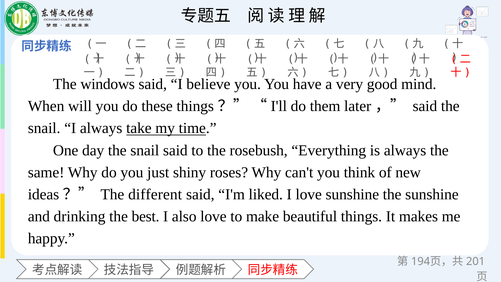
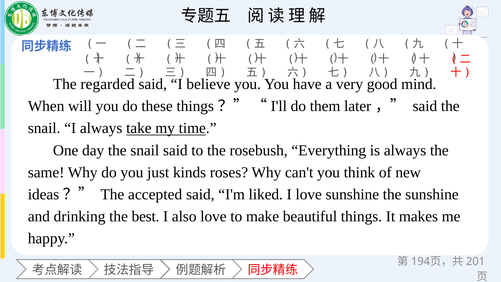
windows: windows -> regarded (108, 84)
shiny: shiny -> kinds (190, 172)
different: different -> accepted (155, 194)
